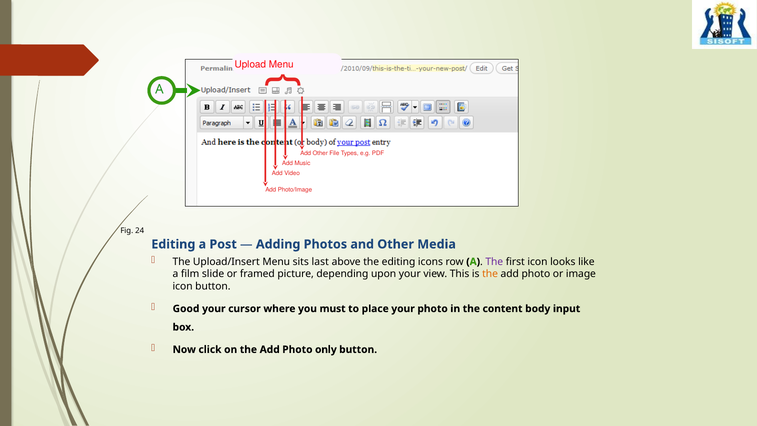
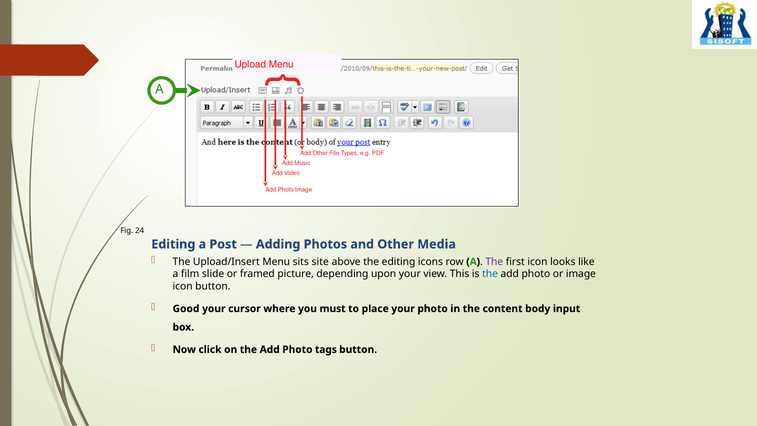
last: last -> site (320, 262)
the colour: orange -> blue (490, 274)
only: only -> tags (326, 349)
